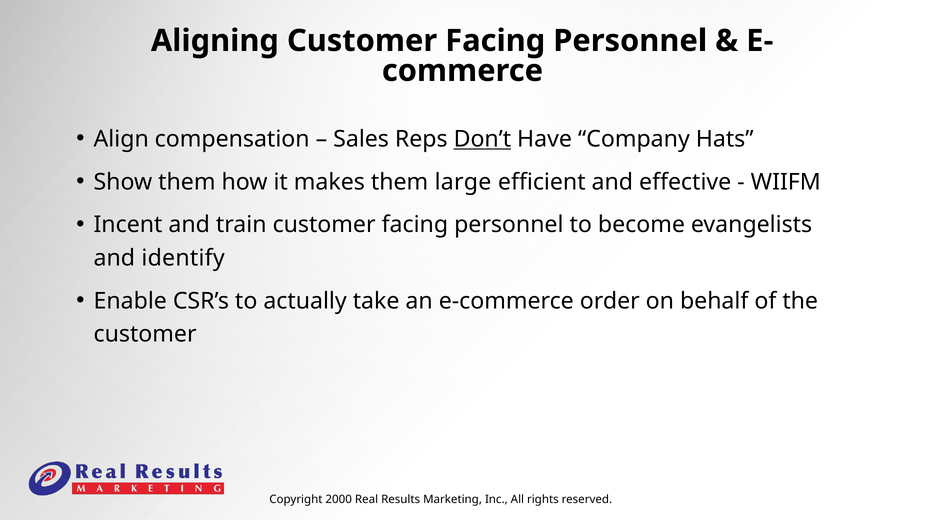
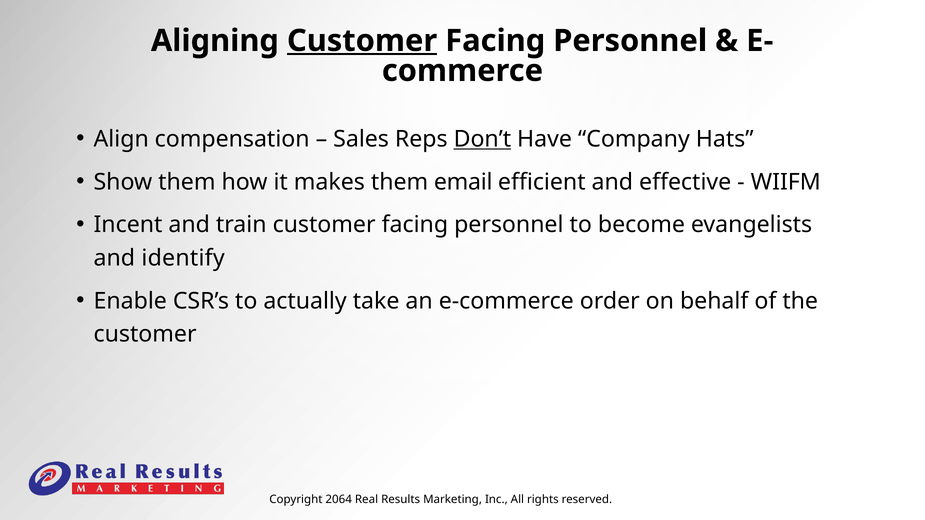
Customer underline: none -> present (362, 41)
large: large -> email (463, 182)
2000: 2000 -> 2064 (339, 500)
